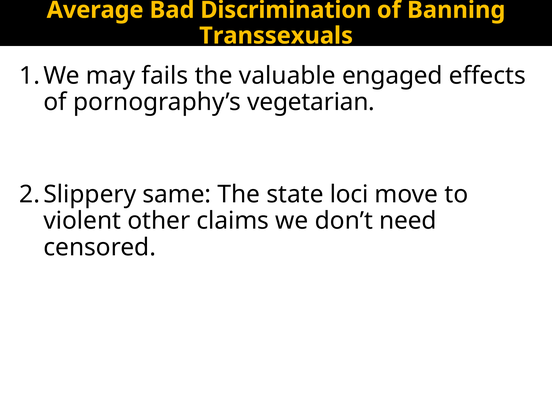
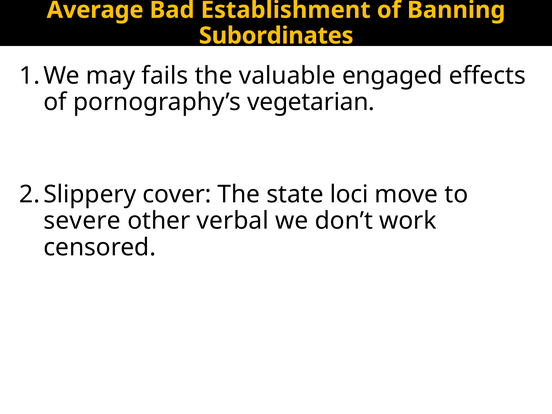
Discrimination: Discrimination -> Establishment (286, 10)
Transsexuals: Transsexuals -> Subordinates (276, 36)
same: same -> cover (177, 194)
violent: violent -> severe (82, 221)
claims: claims -> verbal (233, 221)
need: need -> work (408, 221)
